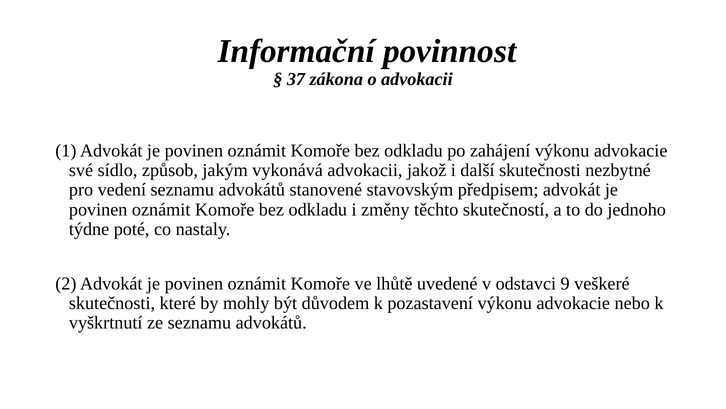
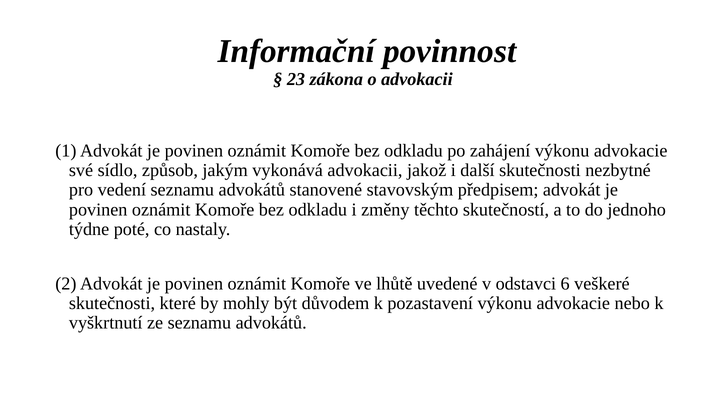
37: 37 -> 23 (296, 79)
9: 9 -> 6 (565, 283)
